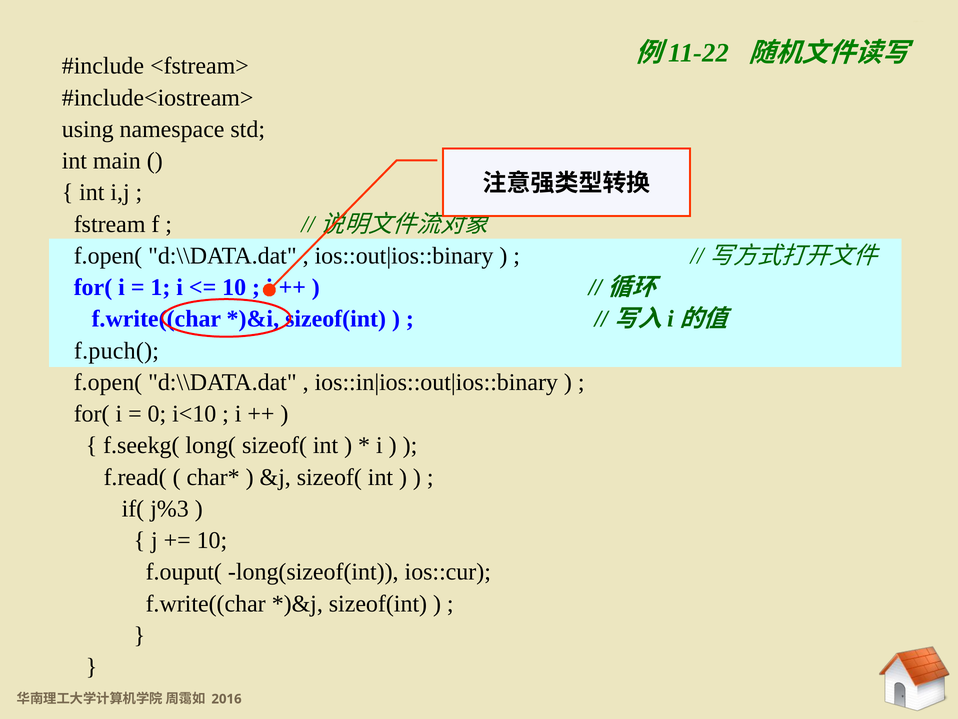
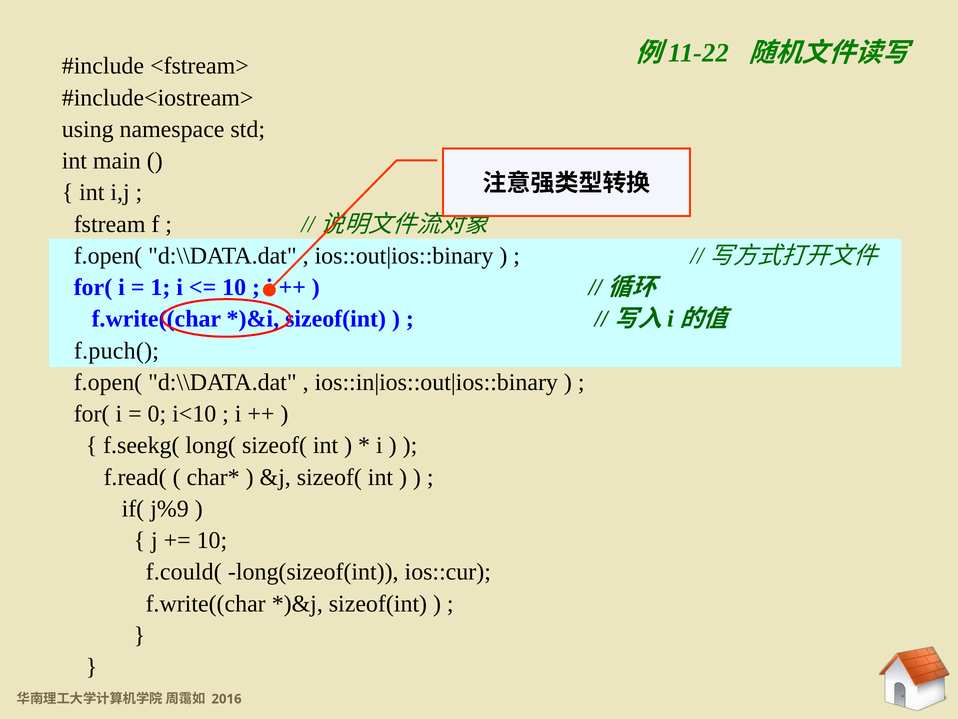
j%3: j%3 -> j%9 (170, 508)
f.ouput(: f.ouput( -> f.could( (184, 572)
